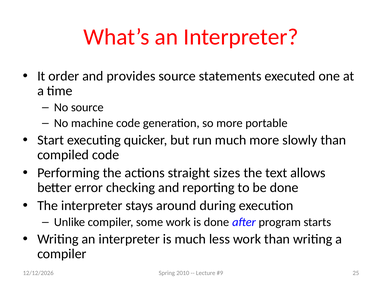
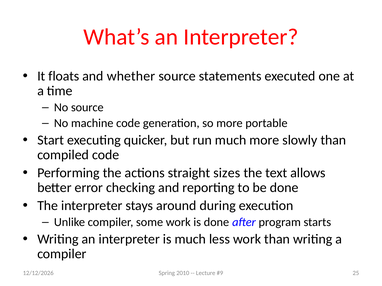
order: order -> floats (64, 76)
provides: provides -> whether (131, 76)
